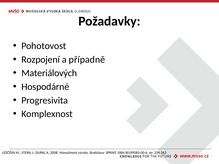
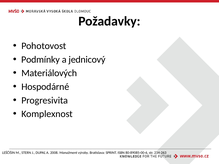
Rozpojení: Rozpojení -> Podmínky (41, 60)
případně: případně -> jednicový (87, 60)
